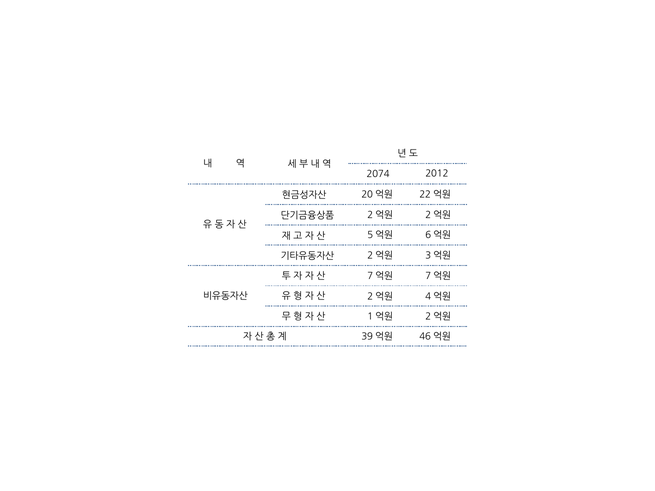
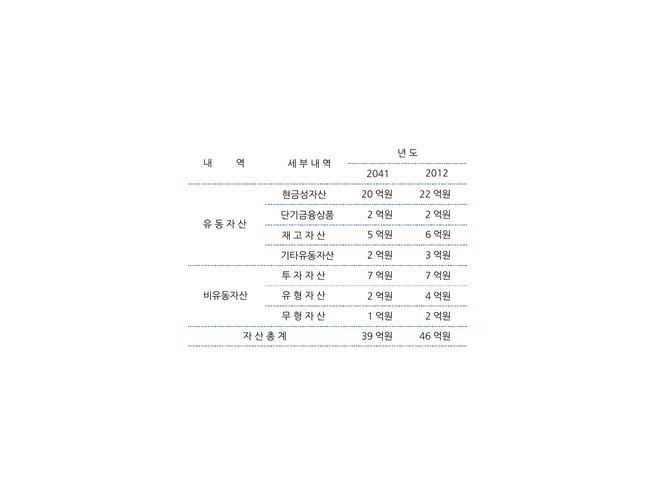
2074: 2074 -> 2041 (378, 174)
